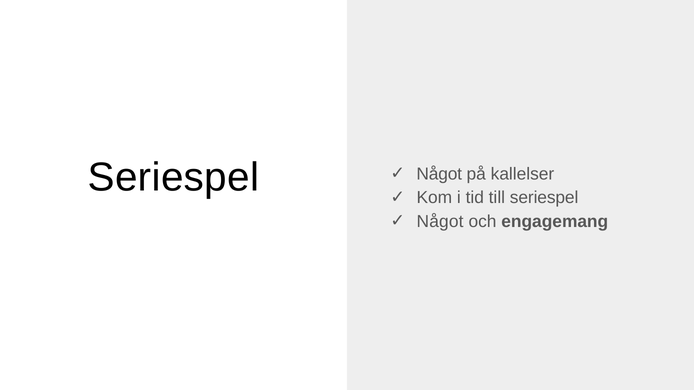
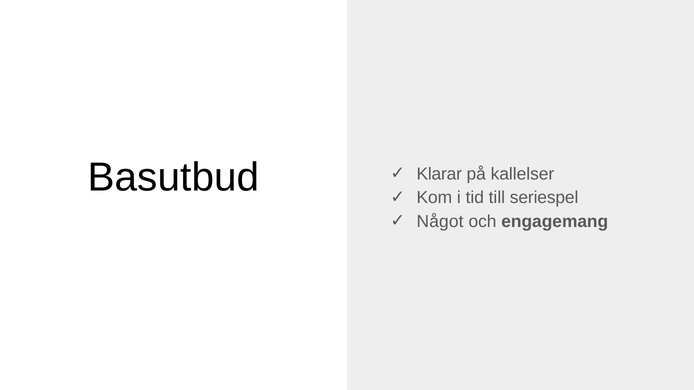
Seriespel: Seriespel -> Basutbud (174, 178)
Något: Något -> Klarar (439, 174)
